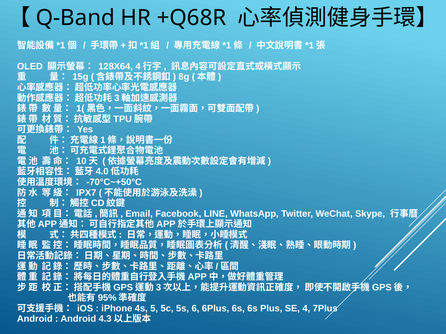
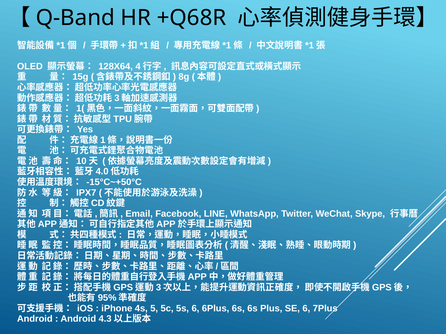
-70°C~+50°C: -70°C~+50°C -> -15°C~+50°C (114, 182)
SE 4: 4 -> 6 (306, 309)
